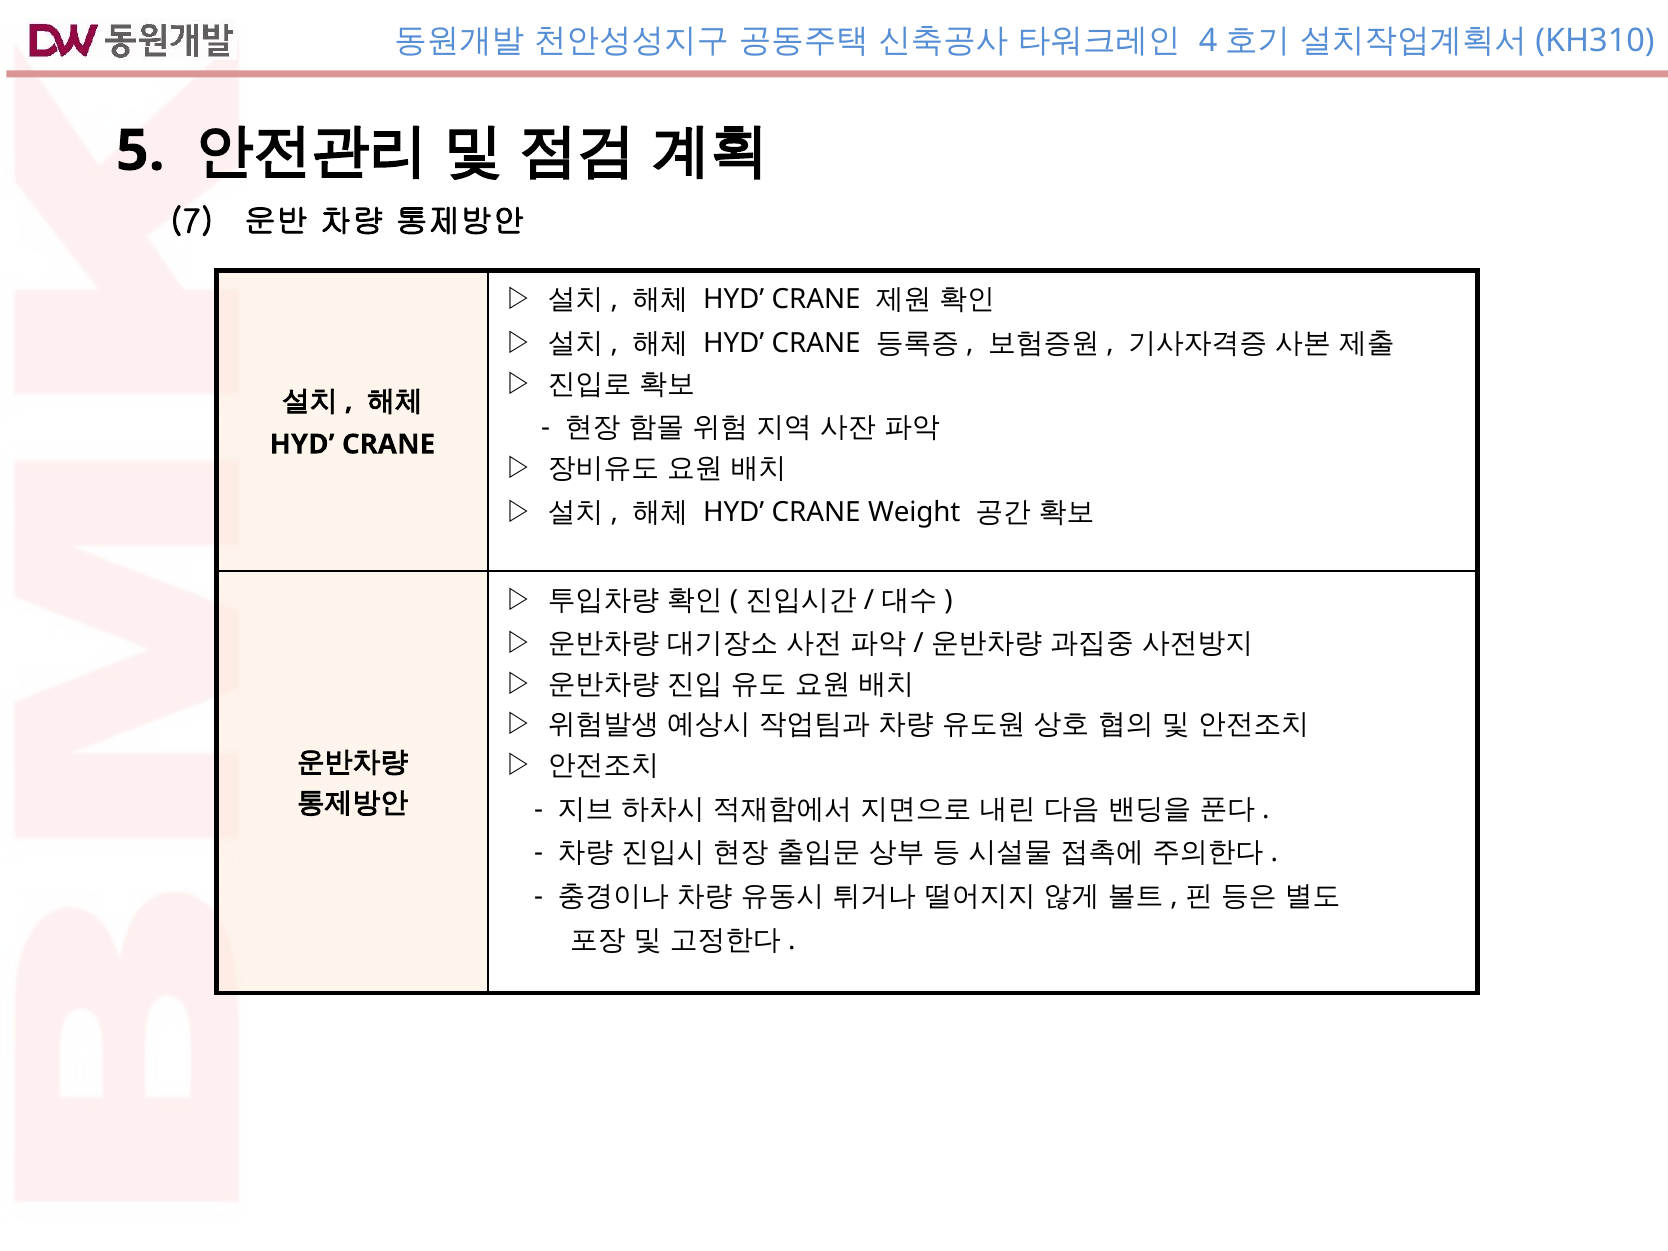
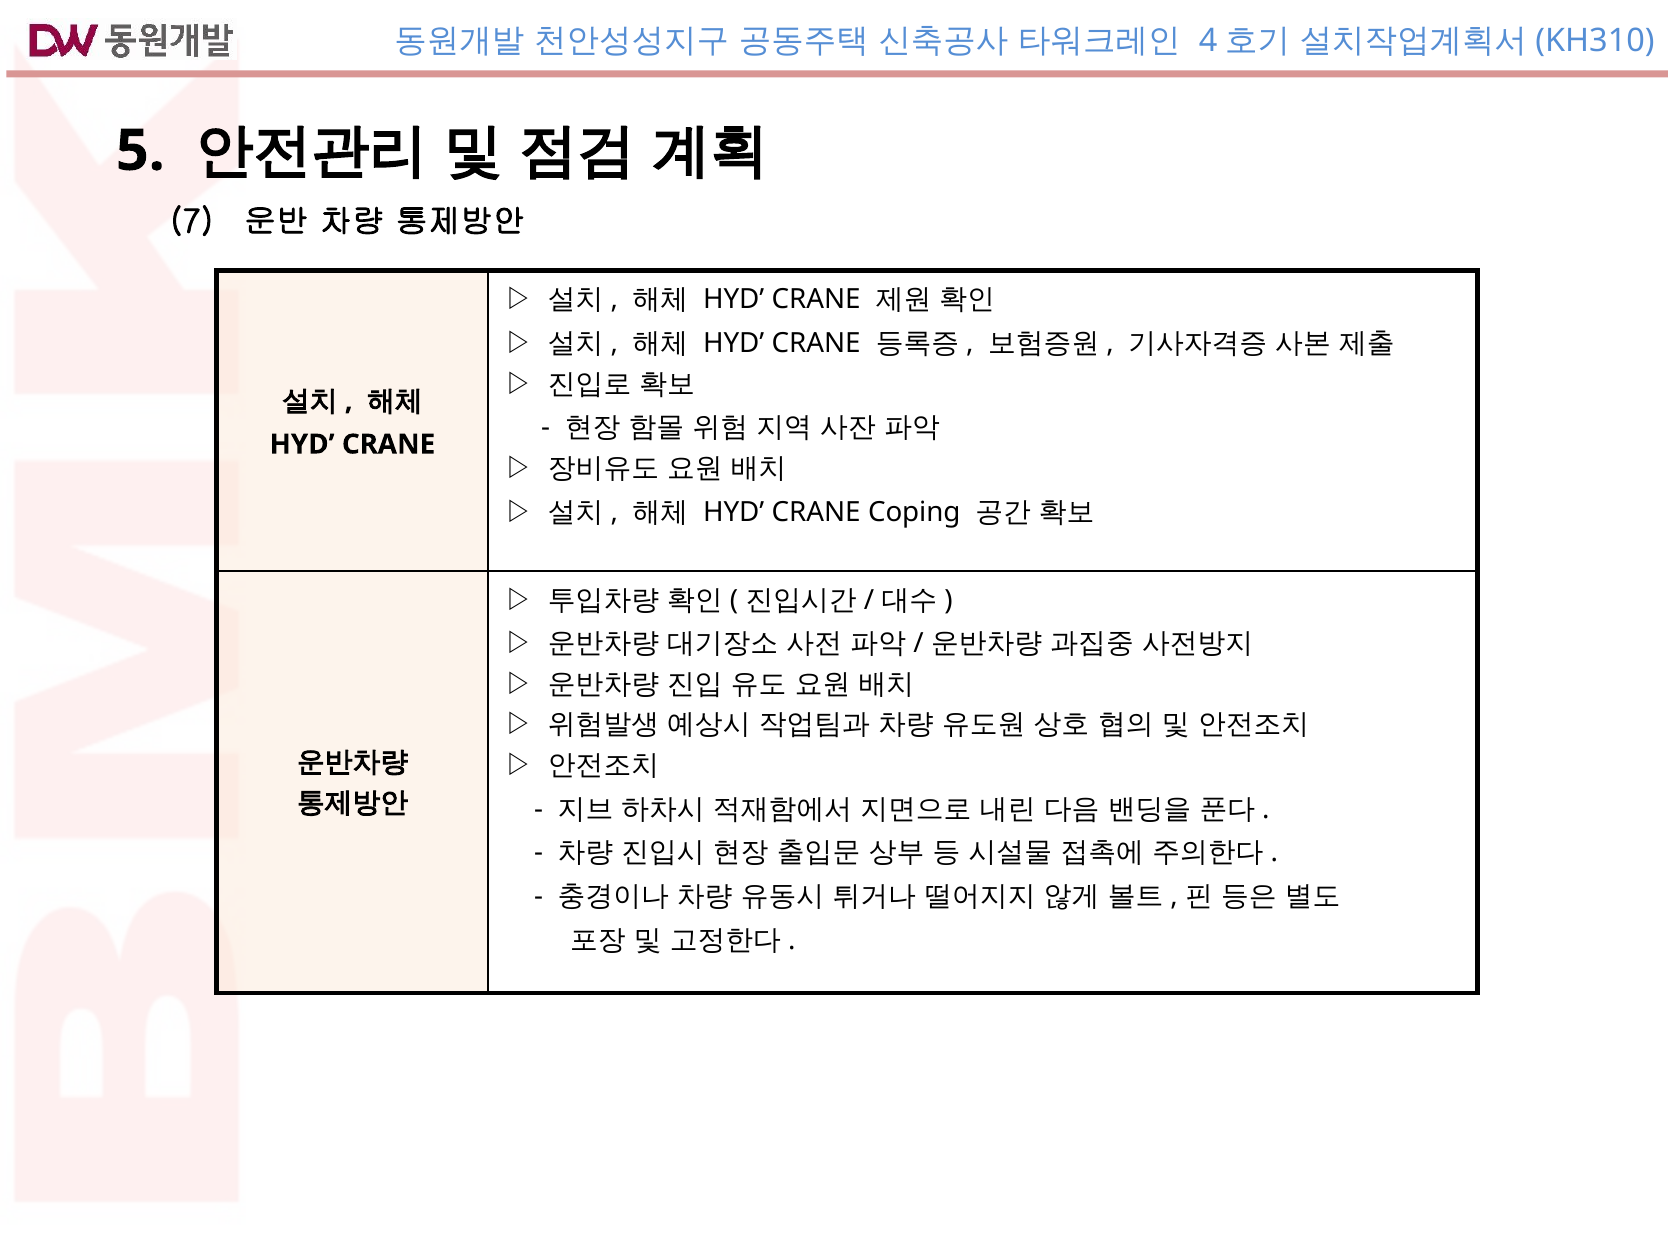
Weight: Weight -> Coping (914, 512)
